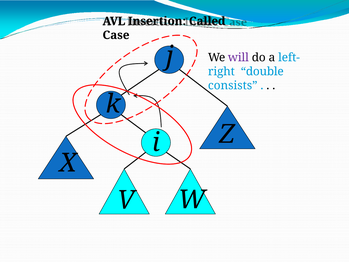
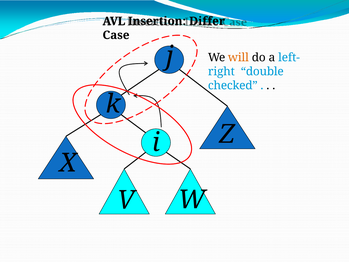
Called: Called -> Differ (207, 21)
will colour: purple -> orange (238, 57)
consists: consists -> checked (233, 85)
